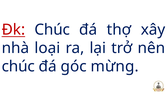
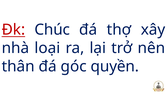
chúc: chúc -> thân (18, 66)
mừng: mừng -> quyền (115, 66)
